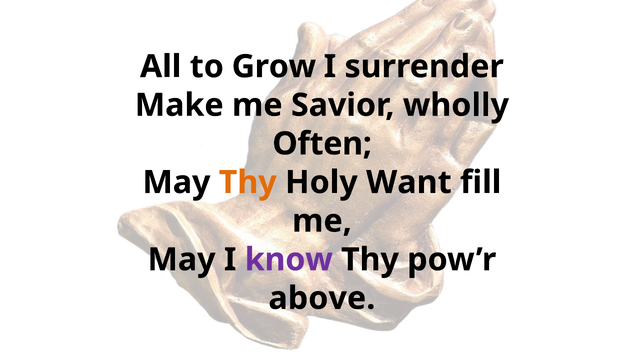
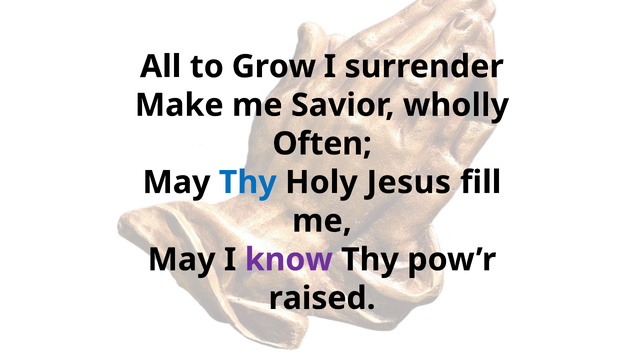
Thy colour: orange -> blue (248, 183)
Want: Want -> Jesus (409, 183)
above: above -> raised (322, 298)
